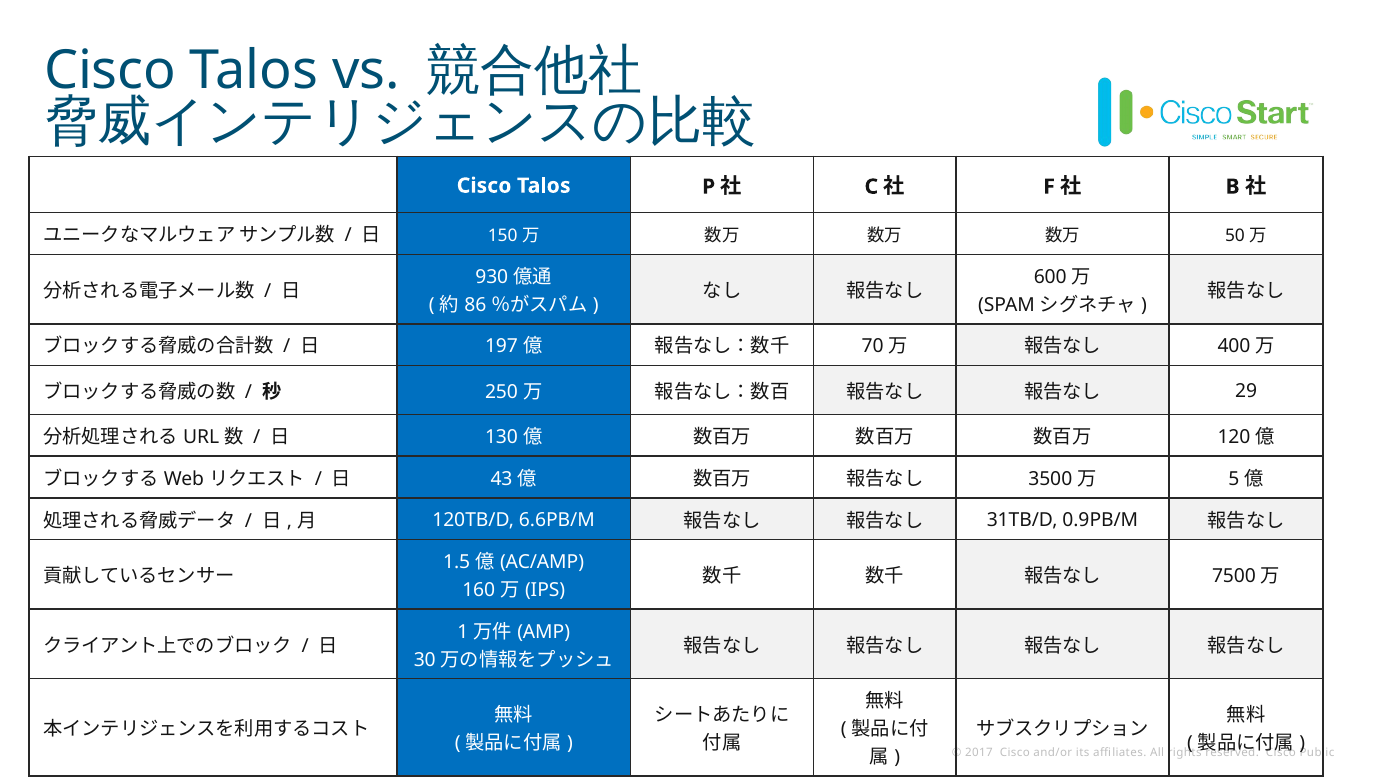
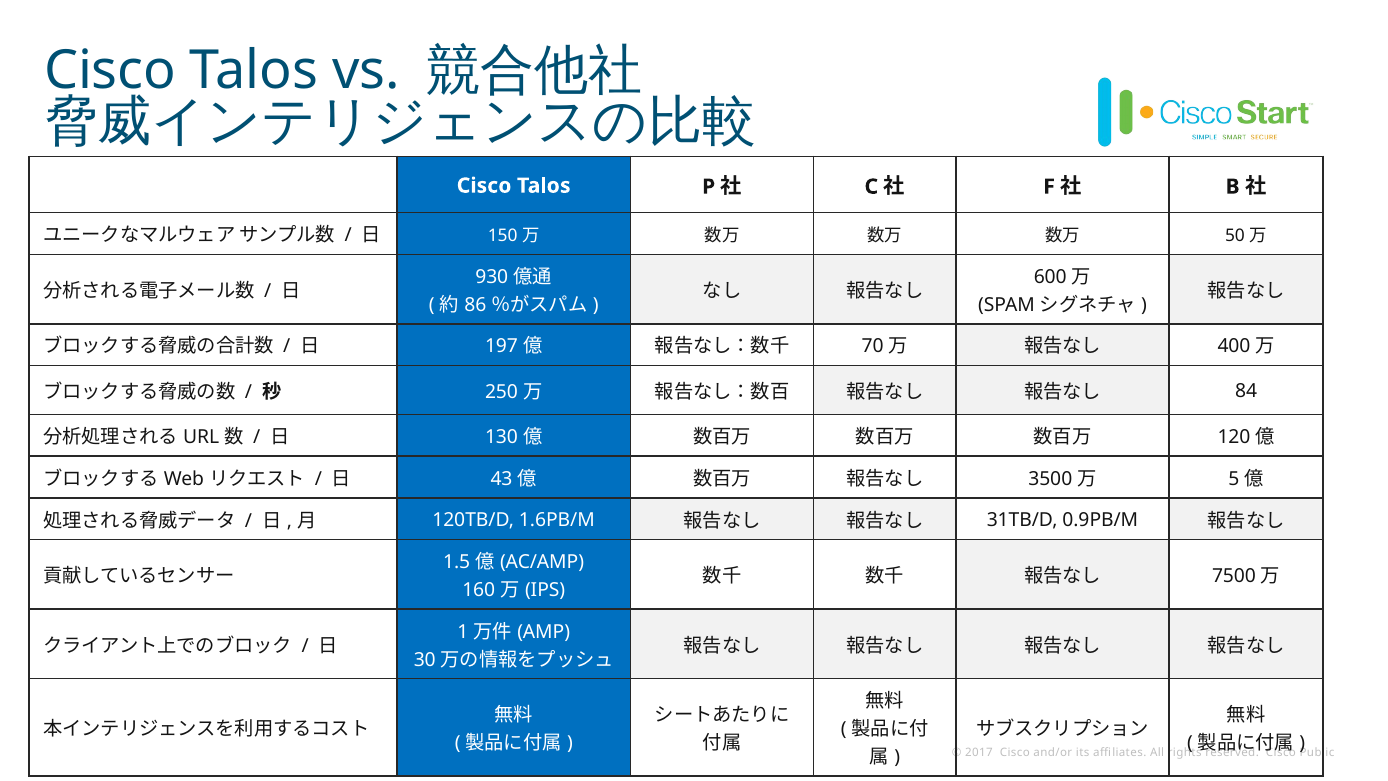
29: 29 -> 84 (1246, 391)
6.6PB/M: 6.6PB/M -> 1.6PB/M (557, 520)
